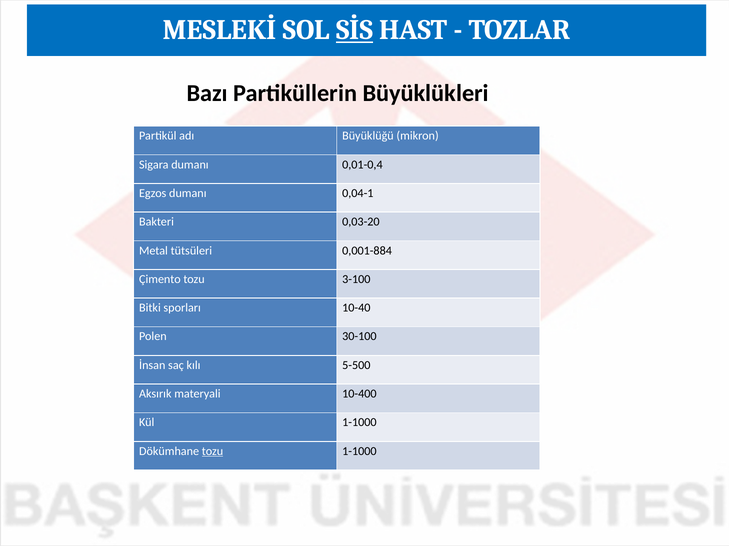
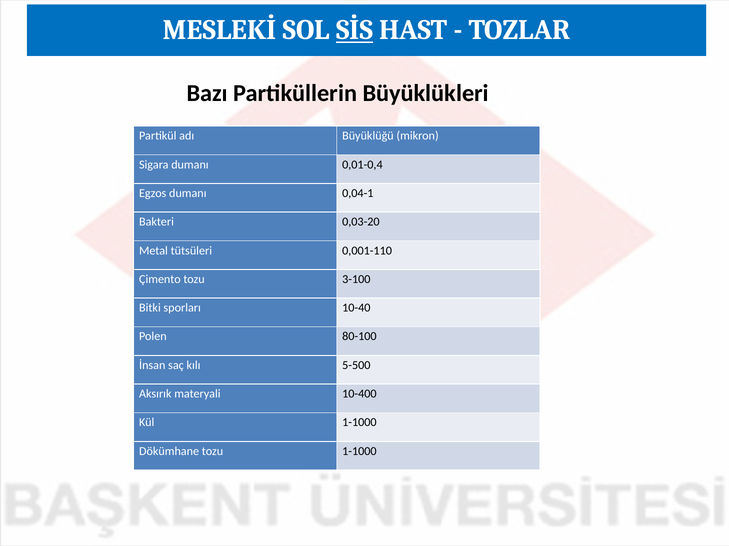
0,001-884: 0,001-884 -> 0,001-110 (367, 251)
30-100: 30-100 -> 80-100 (359, 337)
tozu underline: present -> none (212, 452)
